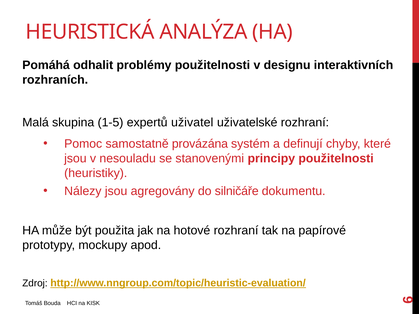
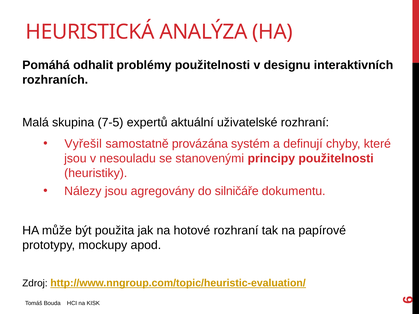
1-5: 1-5 -> 7-5 (111, 123)
uživatel: uživatel -> aktuální (192, 123)
Pomoc: Pomoc -> Vyřešil (83, 144)
